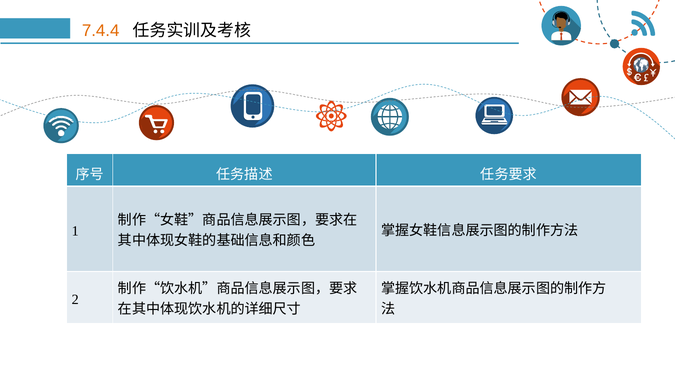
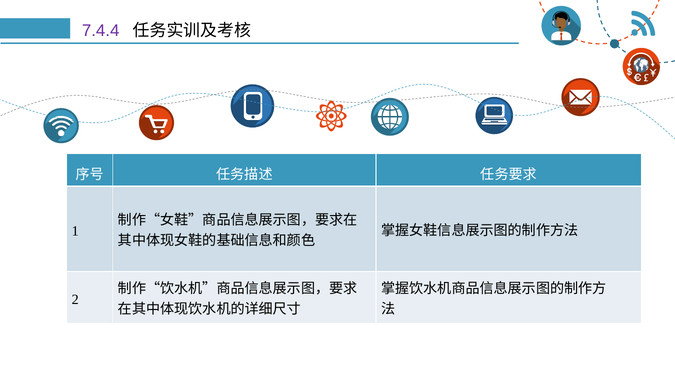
7.4.4 colour: orange -> purple (101, 31)
